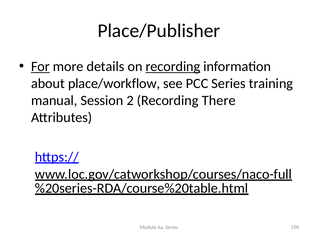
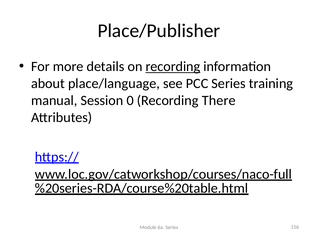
For underline: present -> none (40, 67)
place/workflow: place/workflow -> place/language (114, 84)
2: 2 -> 0 (130, 101)
